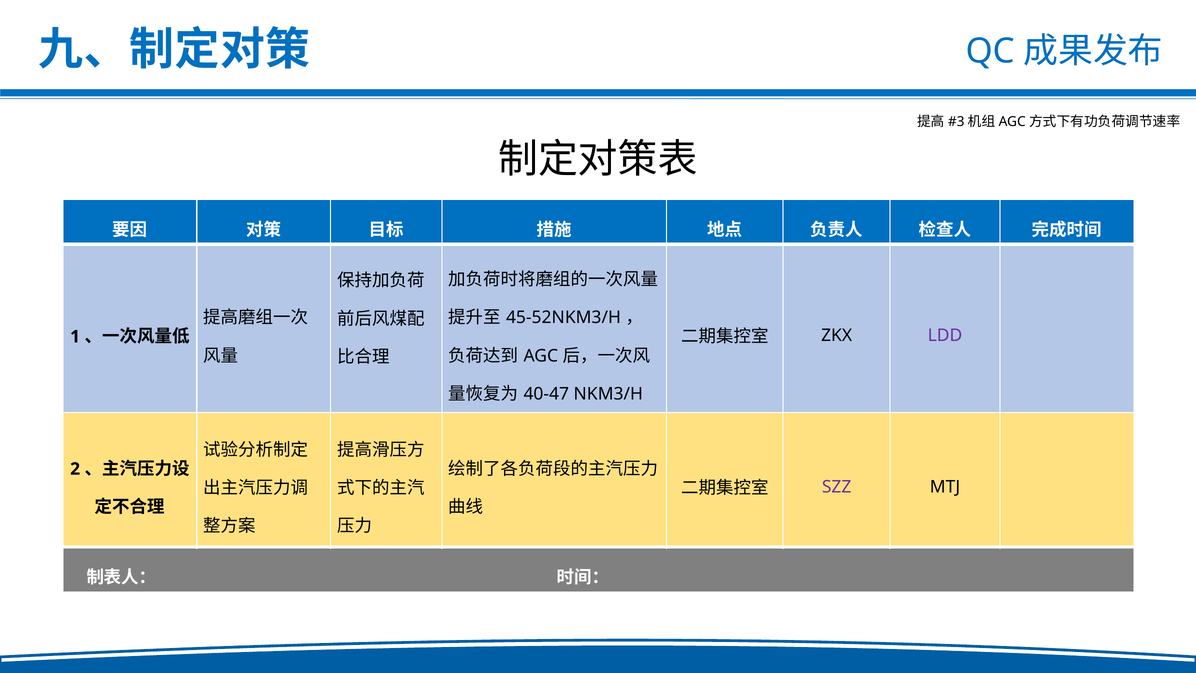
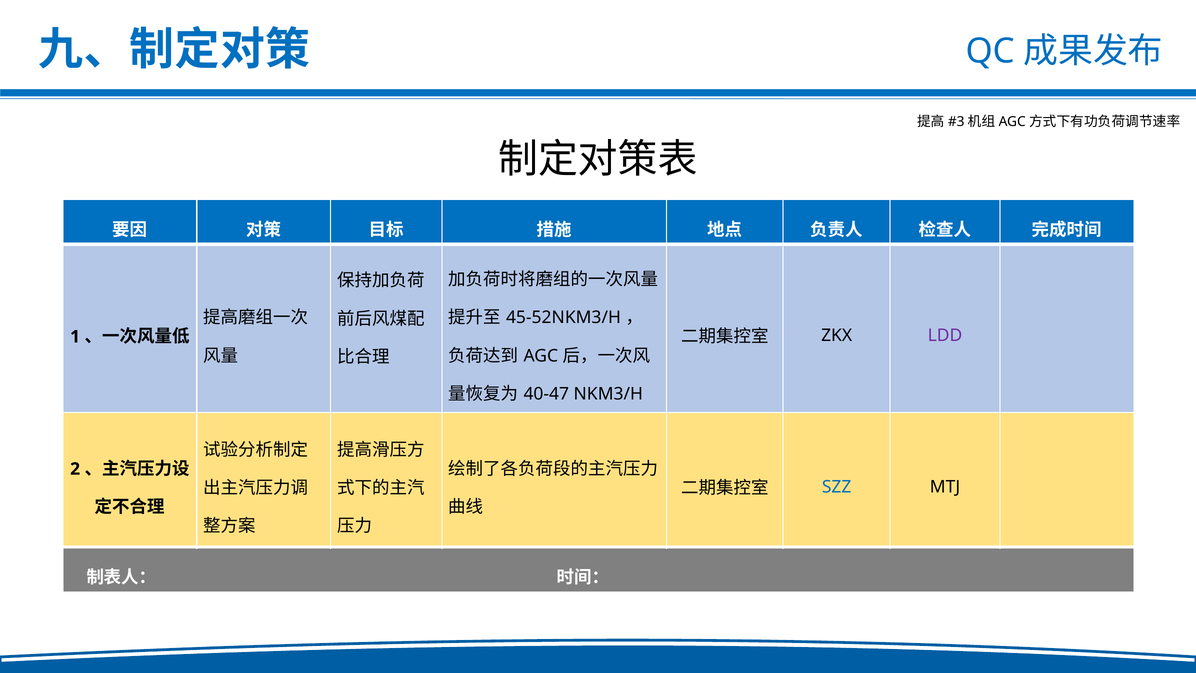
SZZ colour: purple -> blue (837, 487)
